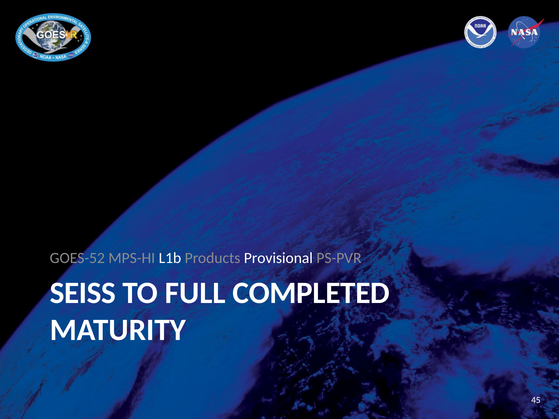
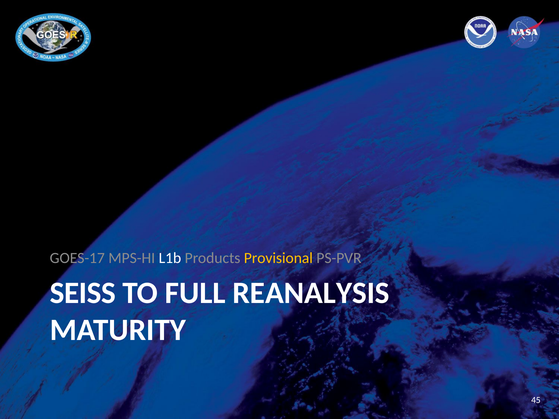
GOES-52: GOES-52 -> GOES-17 (77, 258)
Provisional colour: white -> yellow (278, 258)
COMPLETED: COMPLETED -> REANALYSIS (311, 293)
